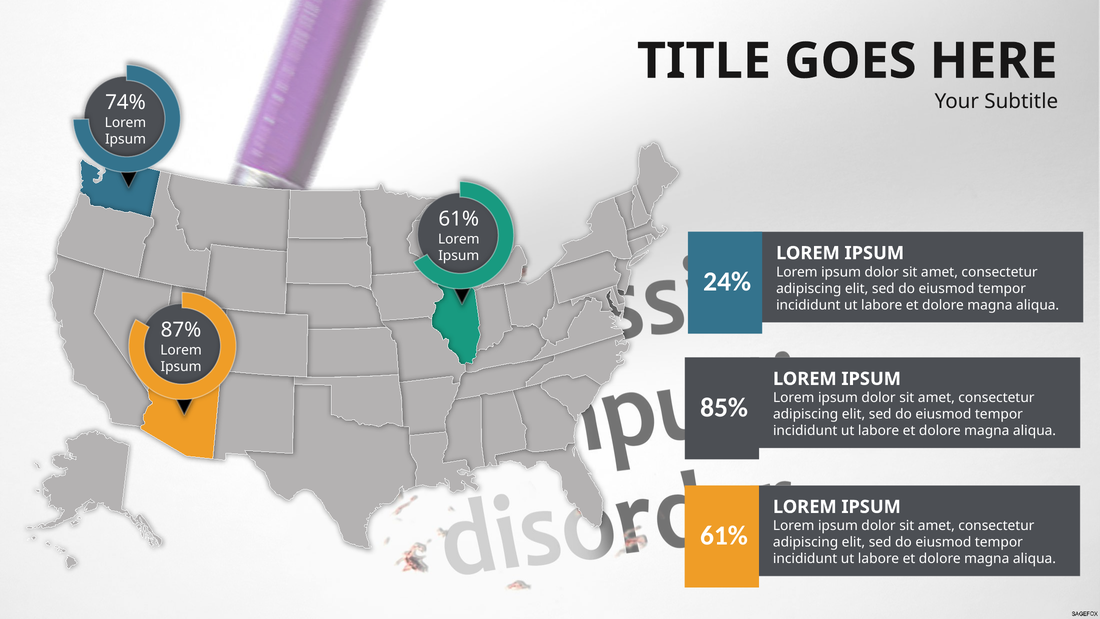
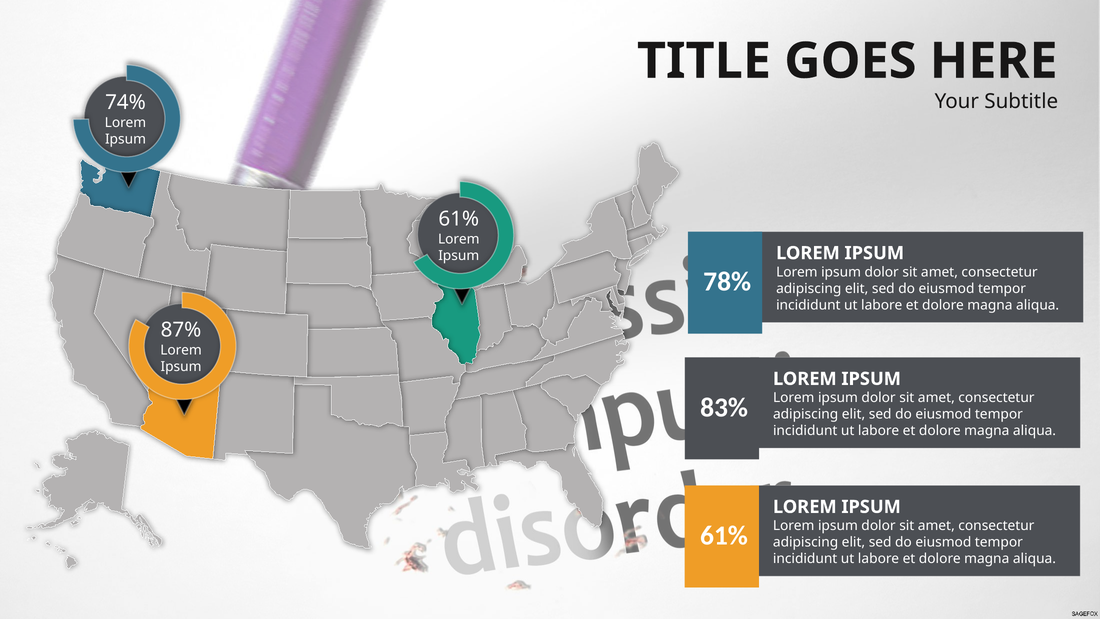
24%: 24% -> 78% (727, 282)
85%: 85% -> 83% (724, 407)
